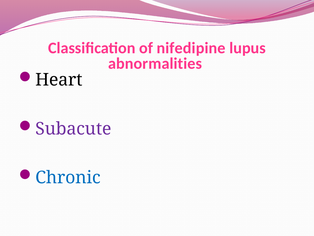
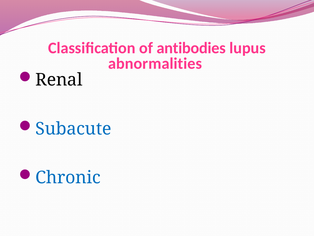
nifedipine: nifedipine -> antibodies (191, 48)
Heart: Heart -> Renal (59, 80)
Subacute colour: purple -> blue (73, 128)
